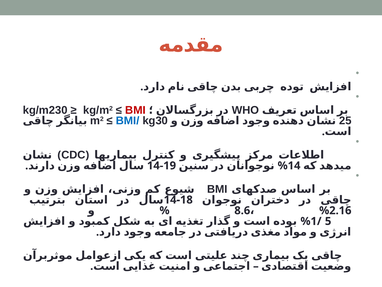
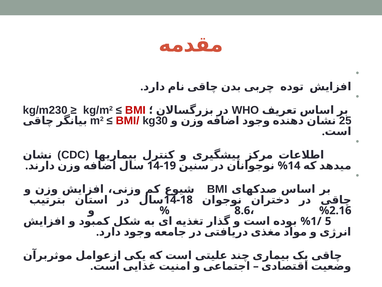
BMI/ colour: blue -> red (128, 121)
